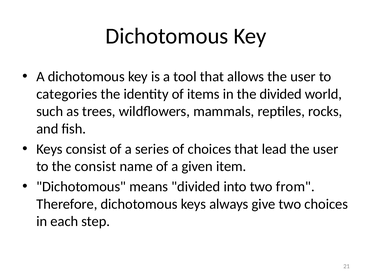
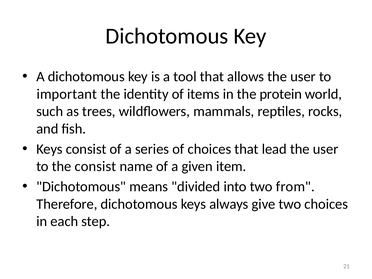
categories: categories -> important (67, 94)
the divided: divided -> protein (281, 94)
